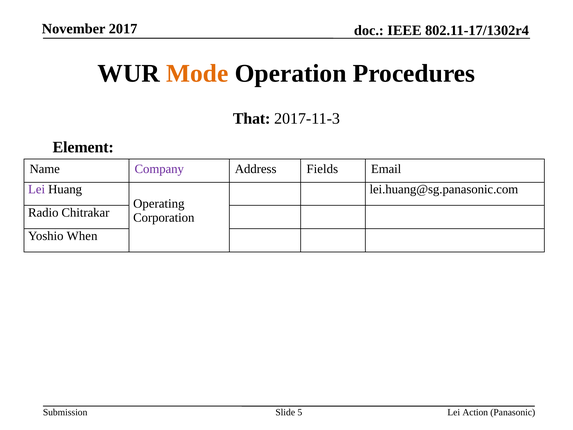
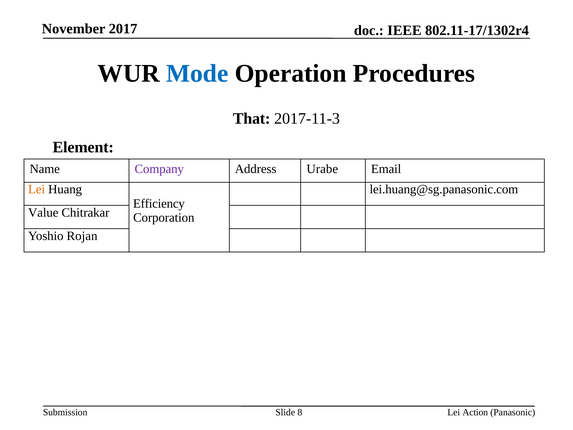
Mode colour: orange -> blue (197, 73)
Fields: Fields -> Urabe (322, 169)
Lei colour: purple -> orange (37, 189)
Operating: Operating -> Efficiency (159, 203)
Radio: Radio -> Value (43, 212)
When: When -> Rojan (82, 236)
5: 5 -> 8 (300, 412)
